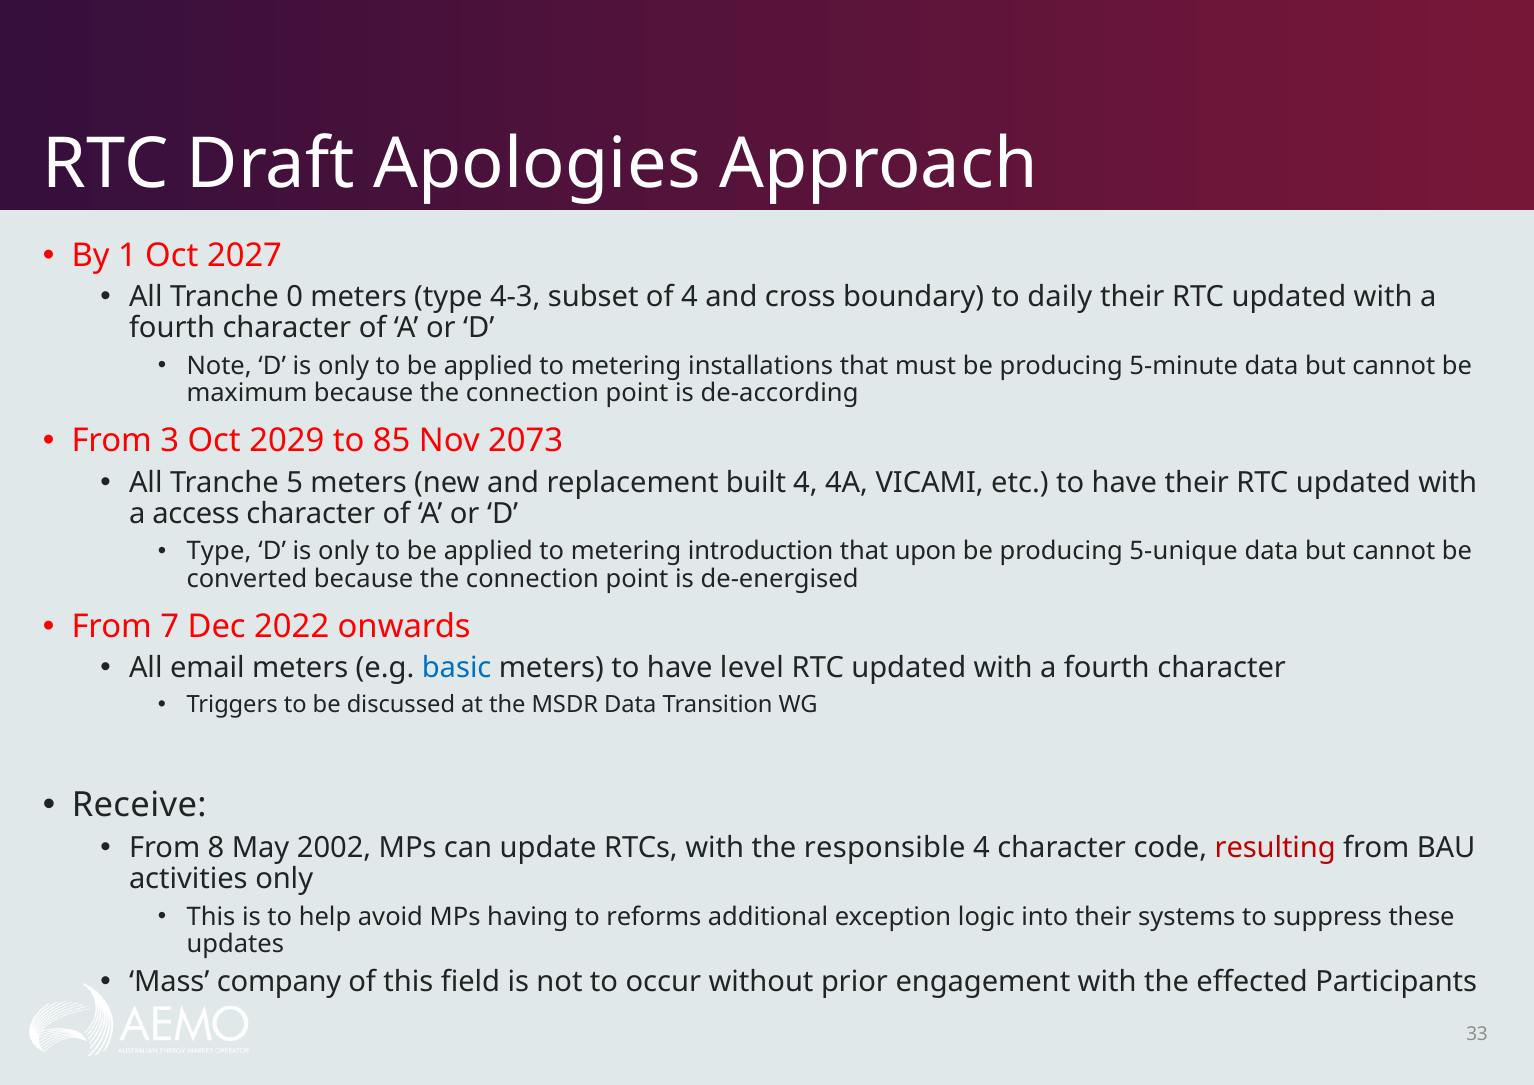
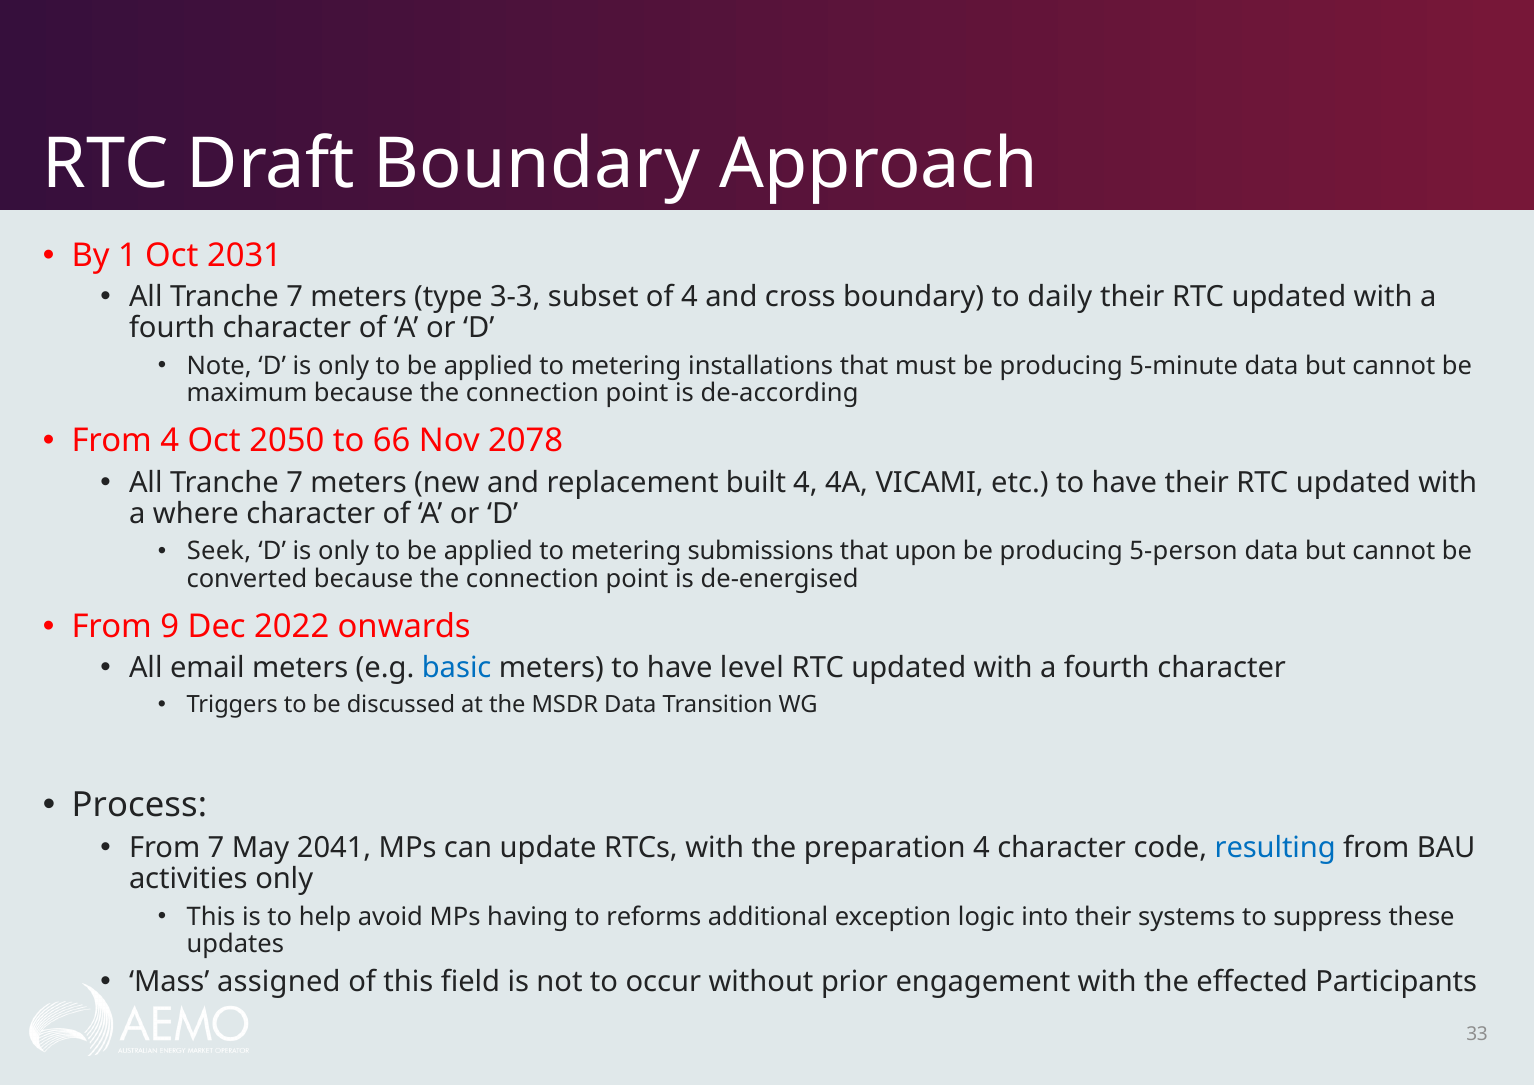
Draft Apologies: Apologies -> Boundary (537, 165)
2027: 2027 -> 2031 (245, 255)
0: 0 -> 7 (295, 297)
4-3: 4-3 -> 3-3 (515, 297)
From 3: 3 -> 4 (170, 441)
2029: 2029 -> 2050 (287, 441)
85: 85 -> 66 (392, 441)
2073: 2073 -> 2078 (526, 441)
5: 5 -> 7 (295, 482)
access: access -> where (196, 514)
Type: Type -> Seek (219, 551)
introduction: introduction -> submissions (761, 551)
5-unique: 5-unique -> 5-person (1184, 551)
7: 7 -> 9 (170, 626)
Receive: Receive -> Process (139, 805)
From 8: 8 -> 7 (216, 847)
2002: 2002 -> 2041 (334, 847)
responsible: responsible -> preparation (885, 847)
resulting colour: red -> blue (1275, 847)
company: company -> assigned (279, 982)
